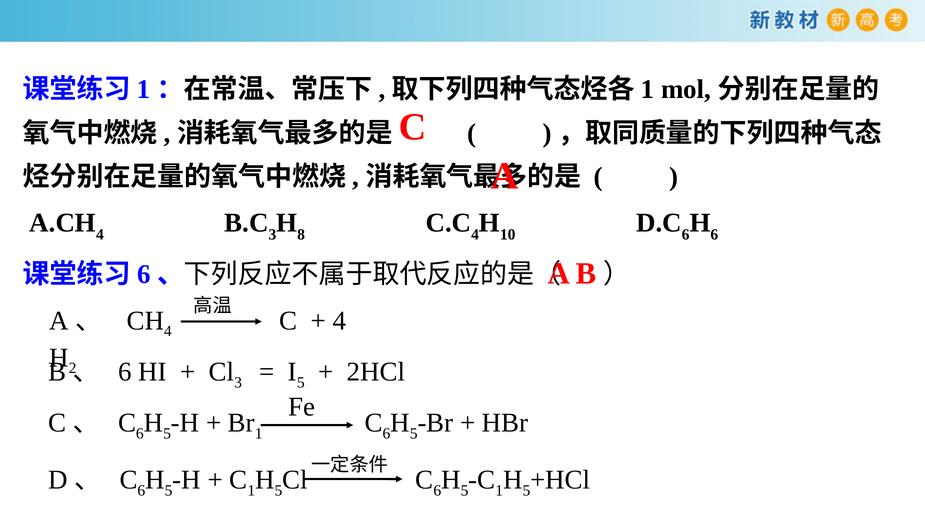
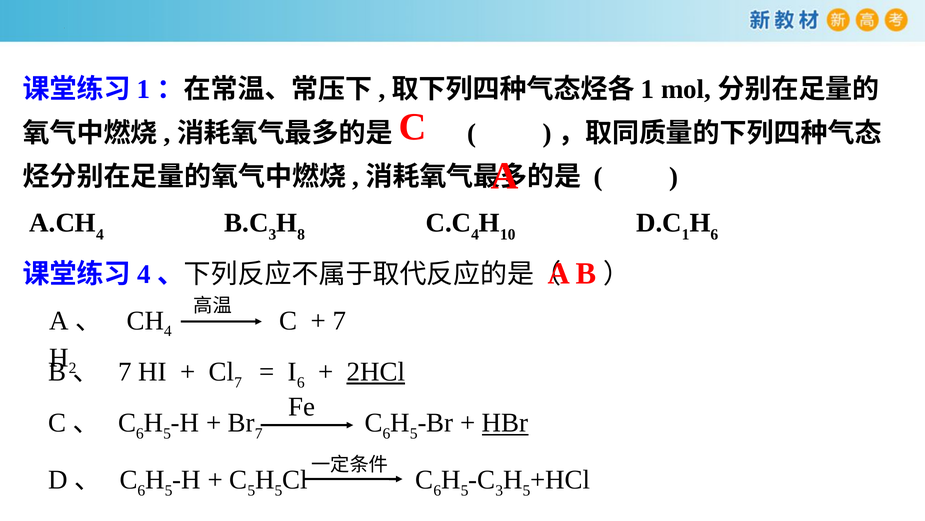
6: 6 -> 1 (686, 234)
6: 6 -> 4 (144, 274)
4: 4 -> 7 (339, 320)
6: 6 -> 7 (125, 371)
3: 3 -> 7 (238, 382)
5: 5 -> 6 (301, 382)
2HCl underline: none -> present (376, 371)
1: 1 -> 7 (259, 433)
HBr underline: none -> present (505, 422)
1: 1 -> 5 (251, 490)
1: 1 -> 3 (499, 490)
